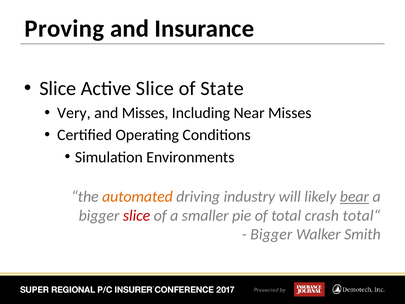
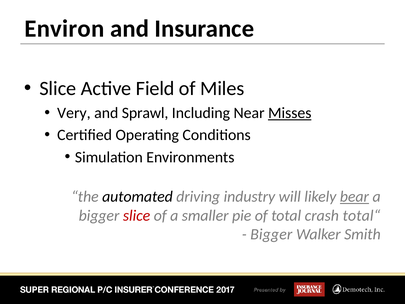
Proving: Proving -> Environ (64, 29)
Active Slice: Slice -> Field (155, 88)
State: State -> Miles (222, 88)
and Misses: Misses -> Sprawl (145, 113)
Misses underline: none -> present (290, 113)
automated colour: orange -> black (137, 196)
